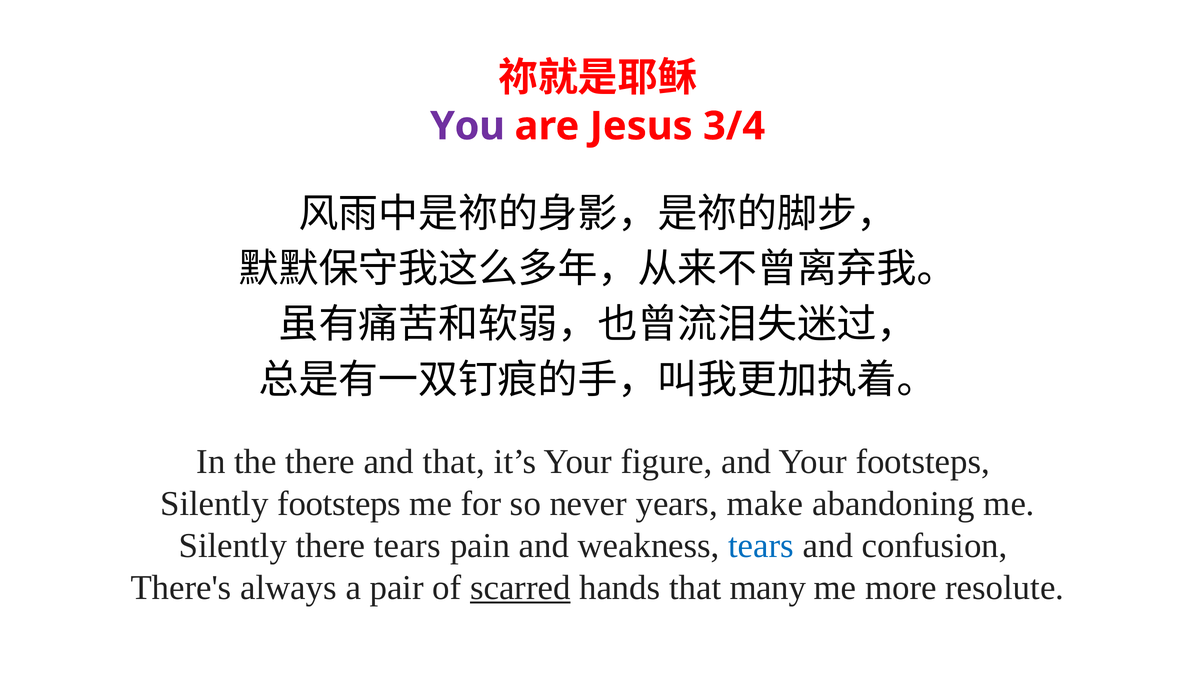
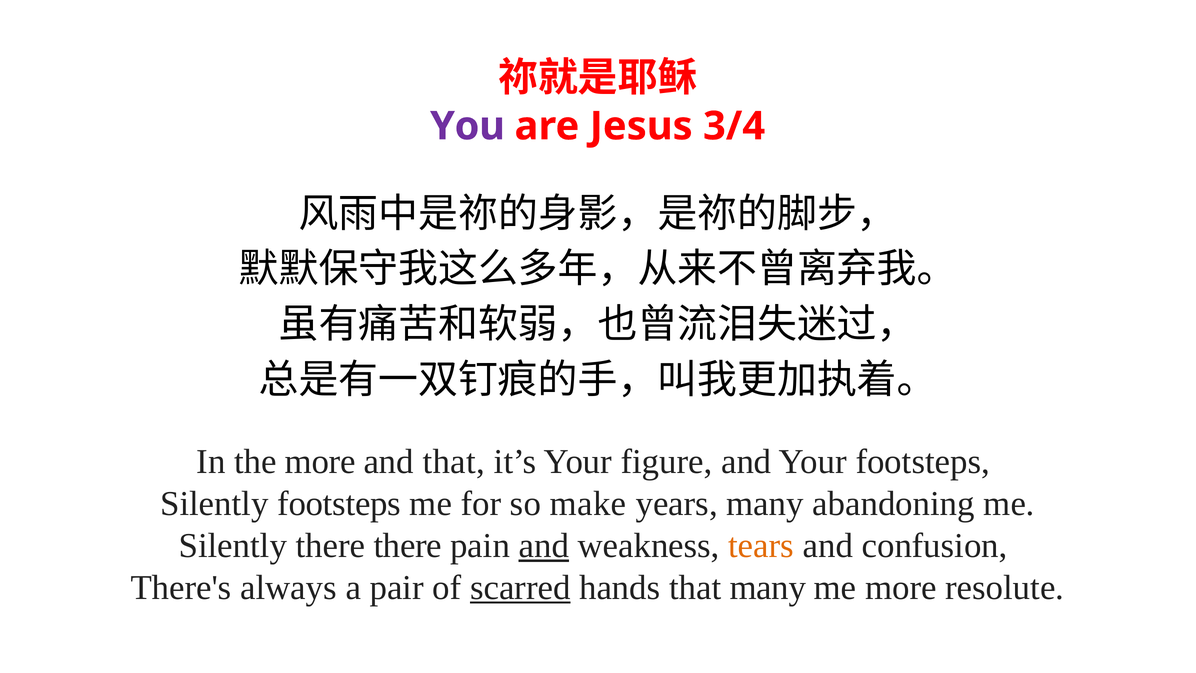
the there: there -> more (320, 462)
never: never -> make (588, 504)
years make: make -> many (765, 504)
there tears: tears -> there (408, 546)
and underline: none -> present (544, 546)
tears colour: blue -> orange (761, 546)
